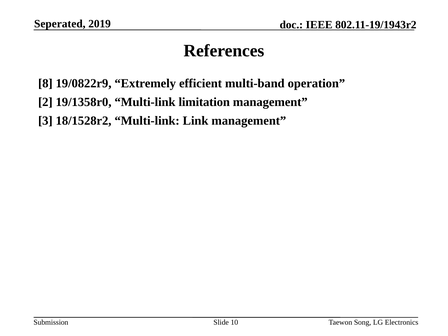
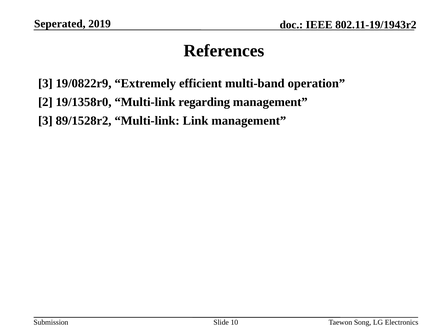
8: 8 -> 3 (45, 83)
limitation: limitation -> regarding (204, 102)
18/1528r2: 18/1528r2 -> 89/1528r2 (84, 121)
